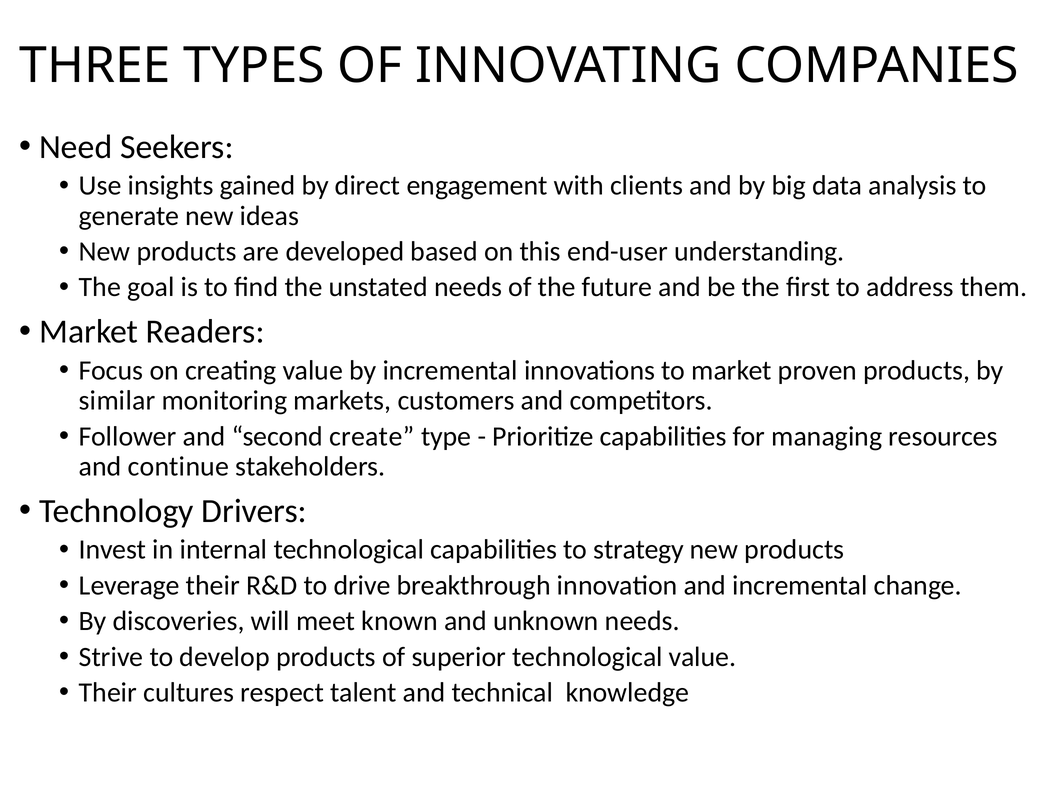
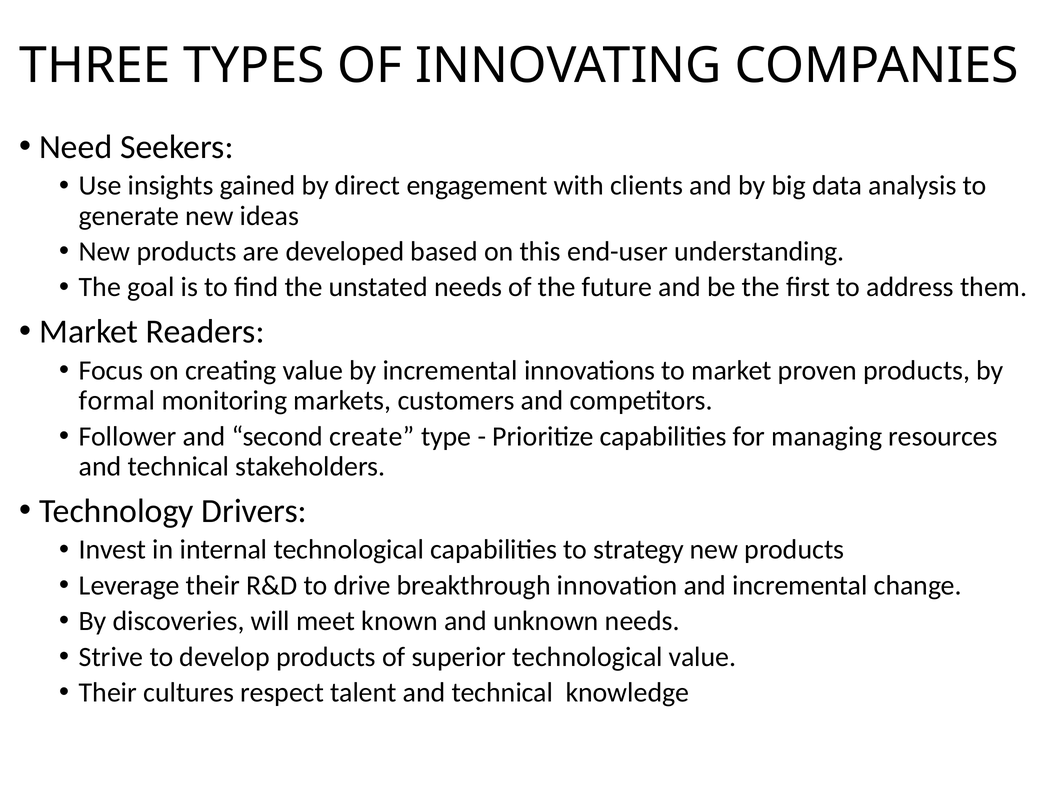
similar: similar -> formal (117, 400)
continue: continue -> technical (179, 466)
